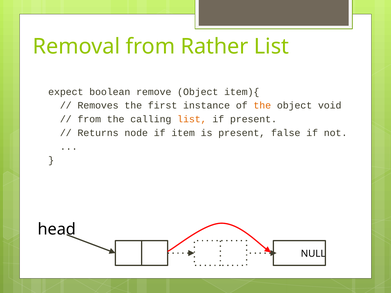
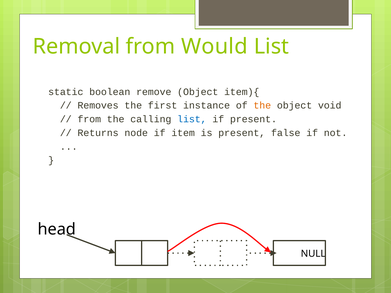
Rather: Rather -> Would (214, 46)
expect: expect -> static (66, 92)
list colour: orange -> blue (192, 119)
